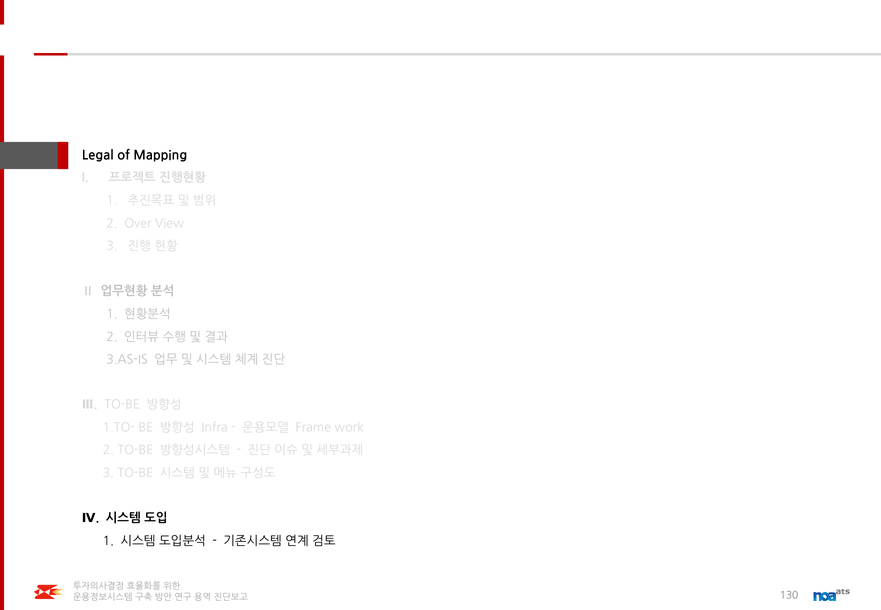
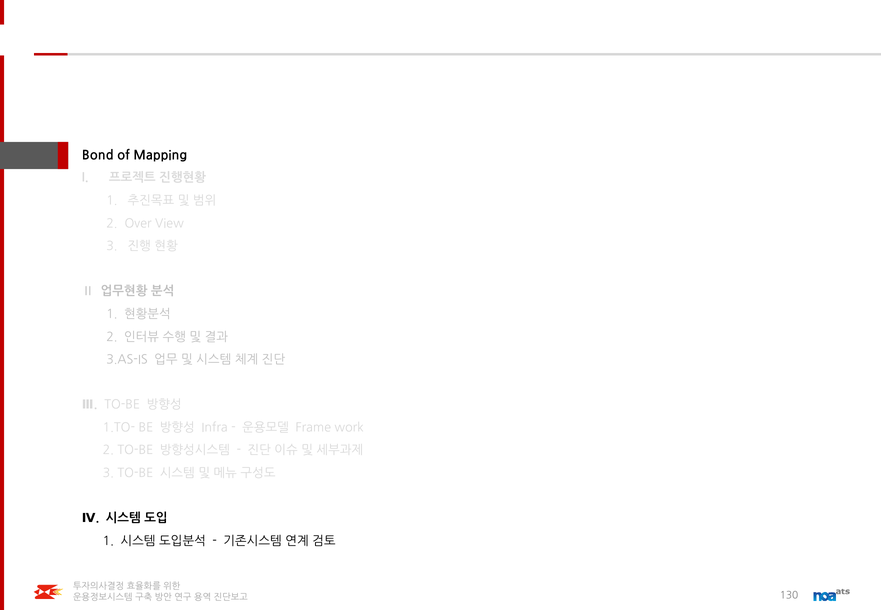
Legal: Legal -> Bond (98, 155)
